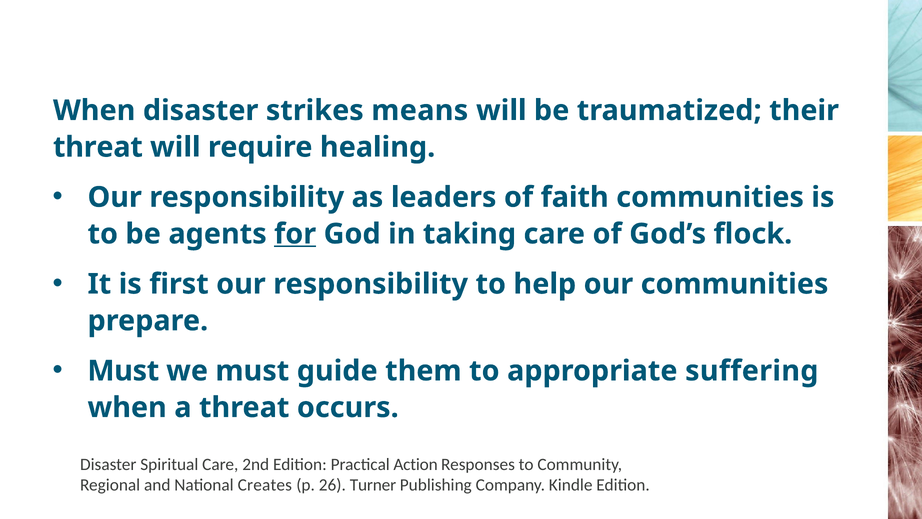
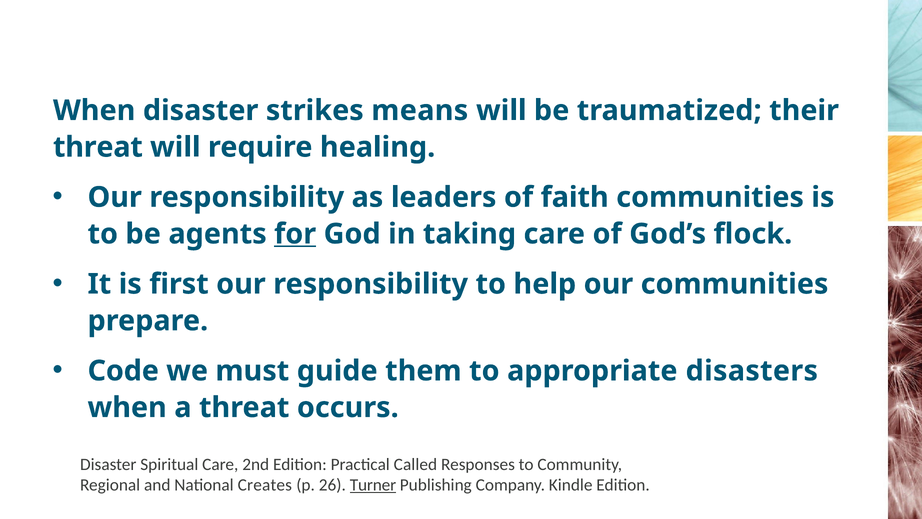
Must: Must -> Code (123, 371)
suffering: suffering -> disasters (752, 371)
Action: Action -> Called (415, 464)
Turner underline: none -> present (373, 485)
